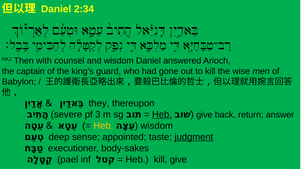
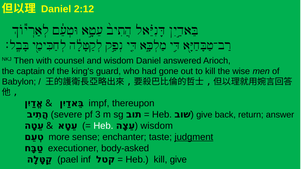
2:34: 2:34 -> 2:12 (84, 9)
they: they -> impf (99, 103)
Heb underline: present -> none (162, 115)
Heb colour: yellow -> white (103, 126)
deep: deep -> more (59, 137)
appointed: appointed -> enchanter (124, 137)
body-sakes: body-sakes -> body-asked (125, 149)
